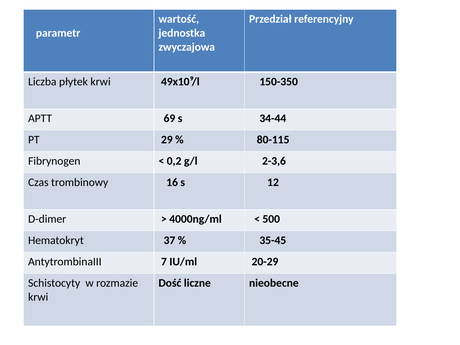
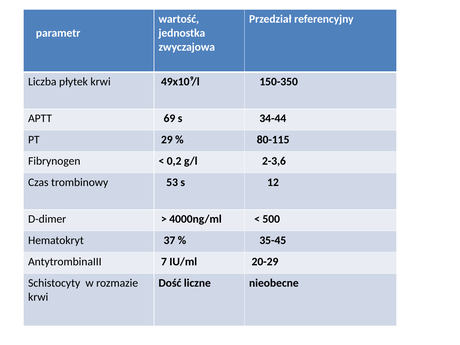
16: 16 -> 53 (172, 182)
